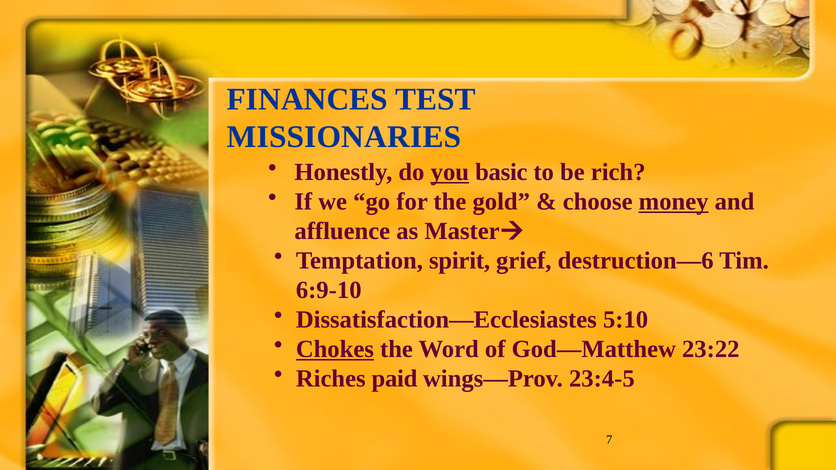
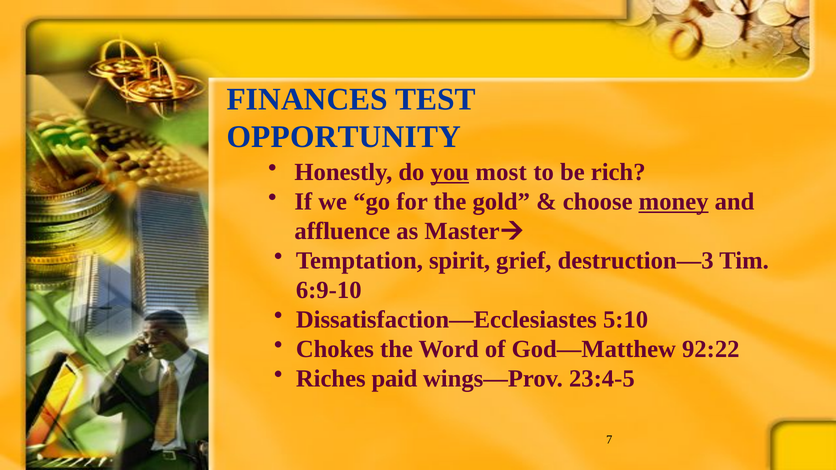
MISSIONARIES: MISSIONARIES -> OPPORTUNITY (344, 137)
basic: basic -> most (501, 172)
destruction—6: destruction—6 -> destruction—3 (636, 261)
Chokes underline: present -> none (335, 349)
23:22: 23:22 -> 92:22 (711, 349)
